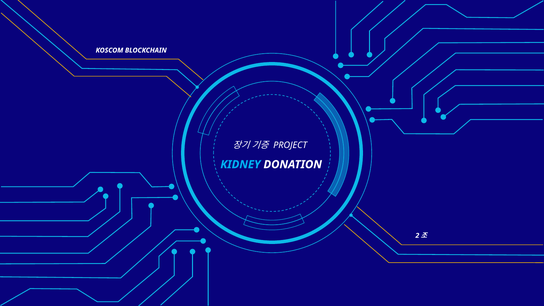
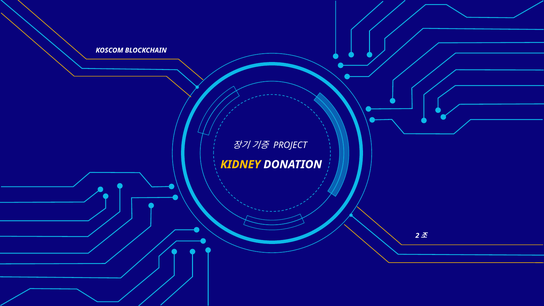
KIDNEY colour: light blue -> yellow (240, 164)
